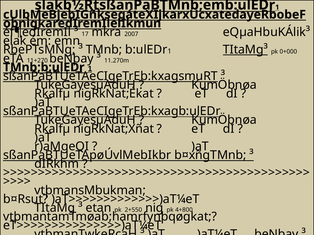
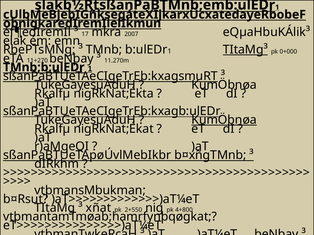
nigRkNat;Ékat: nigRkNat;Ékat -> nigRkNat;Ékta (114, 94)
KumÖbnøa underline: none -> present (224, 120)
nigRkNat;Xñat: nigRkNat;Xñat -> nigRkNat;Ékat (114, 129)
etan: etan -> xñat (98, 208)
